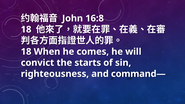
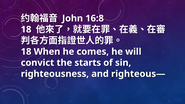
command—: command— -> righteous— (138, 74)
